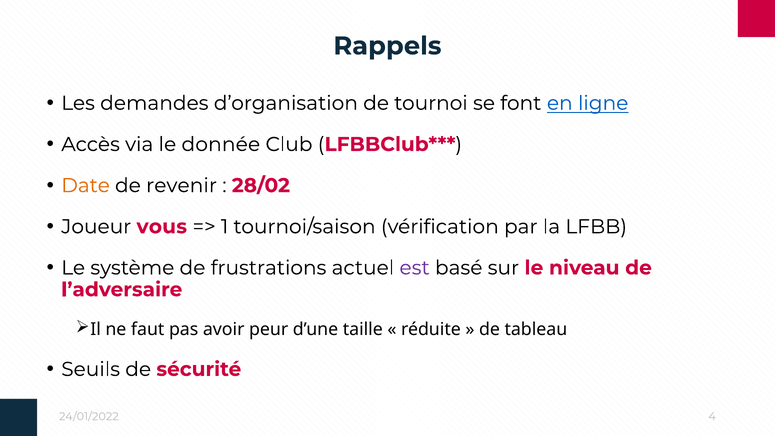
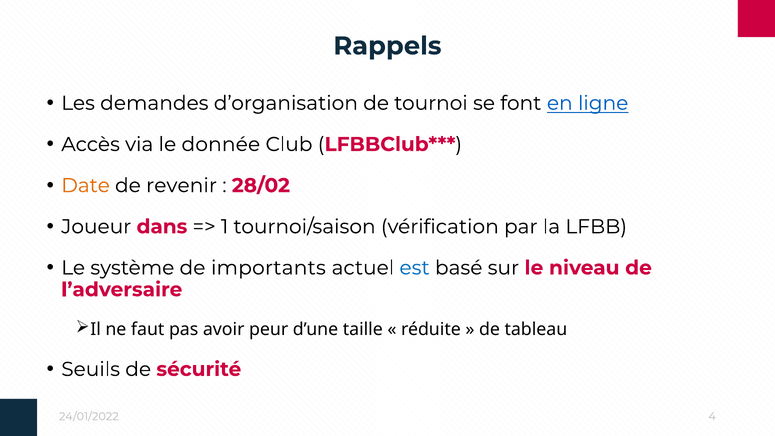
vous: vous -> dans (162, 227)
frustrations: frustrations -> importants (268, 268)
est colour: purple -> blue (415, 268)
